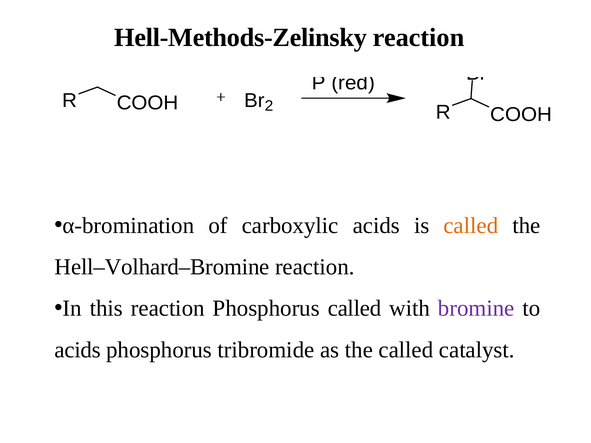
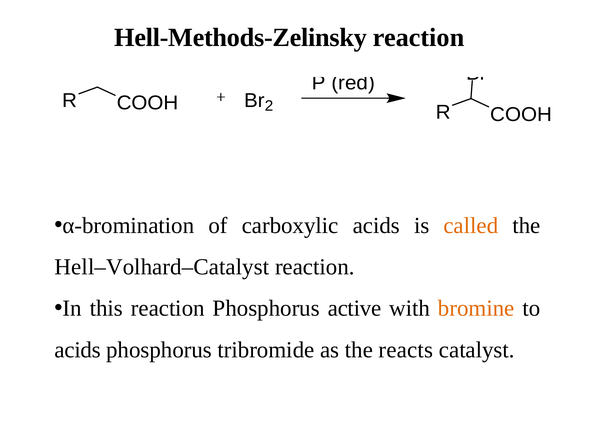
Hell–Volhard–Bromine: Hell–Volhard–Bromine -> Hell–Volhard–Catalyst (162, 267)
Phosphorus called: called -> active (355, 309)
bromine colour: purple -> orange (476, 309)
the called: called -> reacts (406, 350)
